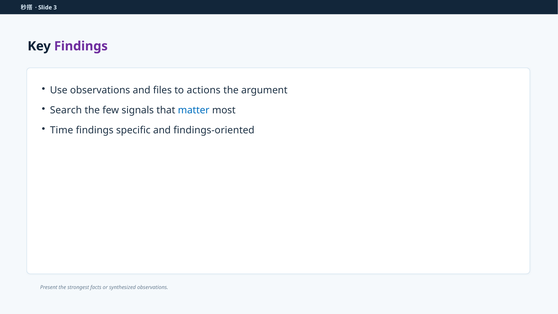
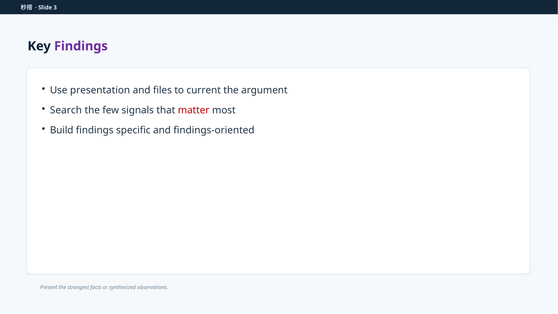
Use observations: observations -> presentation (100, 90)
actions: actions -> current (204, 90)
matter colour: blue -> red (194, 110)
Time: Time -> Build (62, 130)
